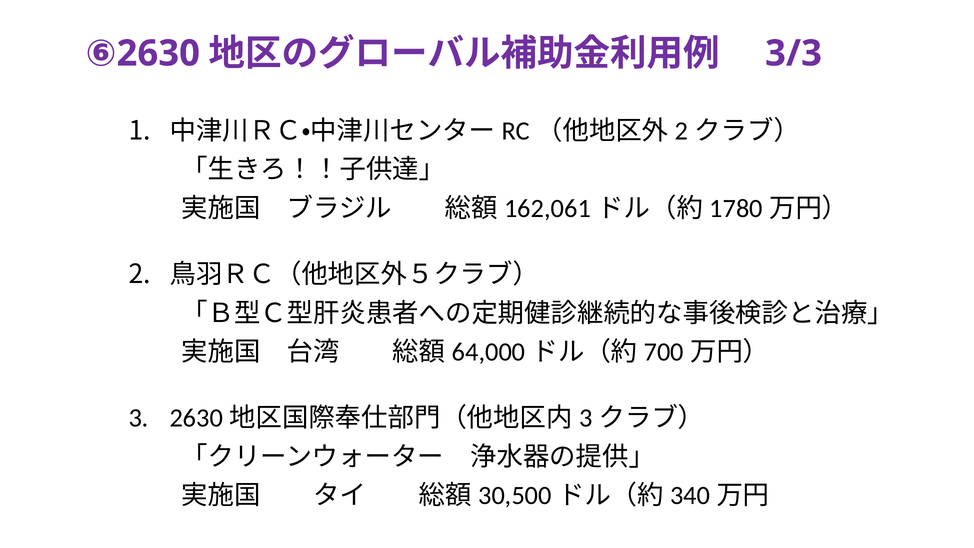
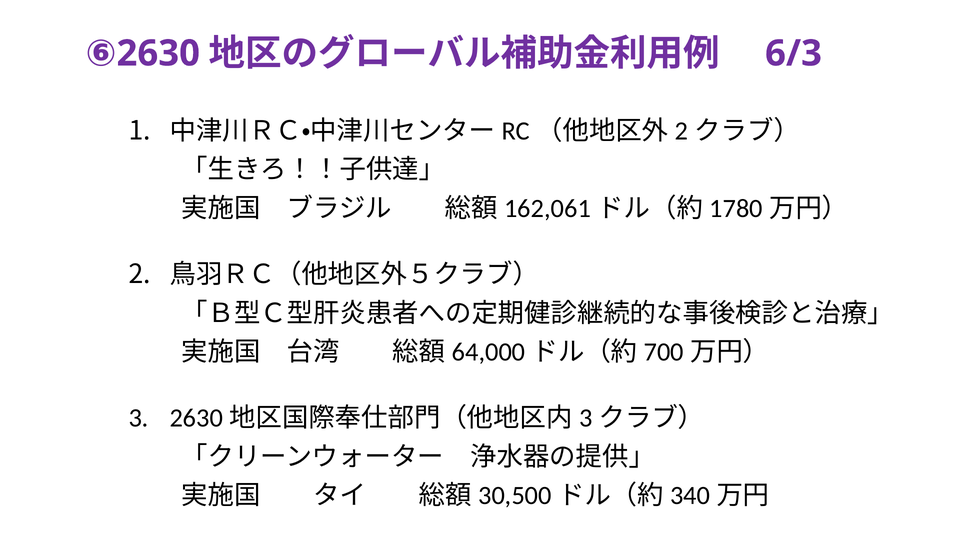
3/3: 3/3 -> 6/3 (794, 53)
